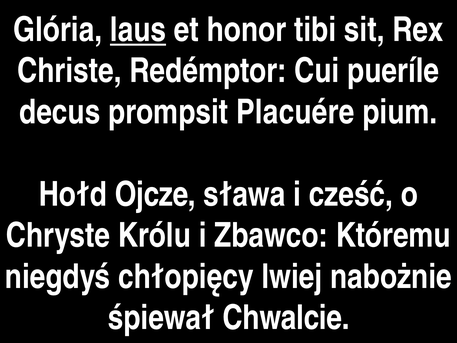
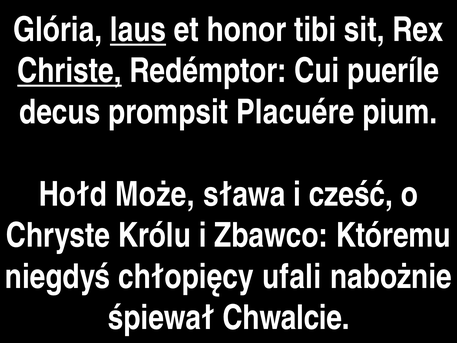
Christe underline: none -> present (69, 71)
Ojcze: Ojcze -> Może (155, 194)
lwiej: lwiej -> ufali (292, 277)
